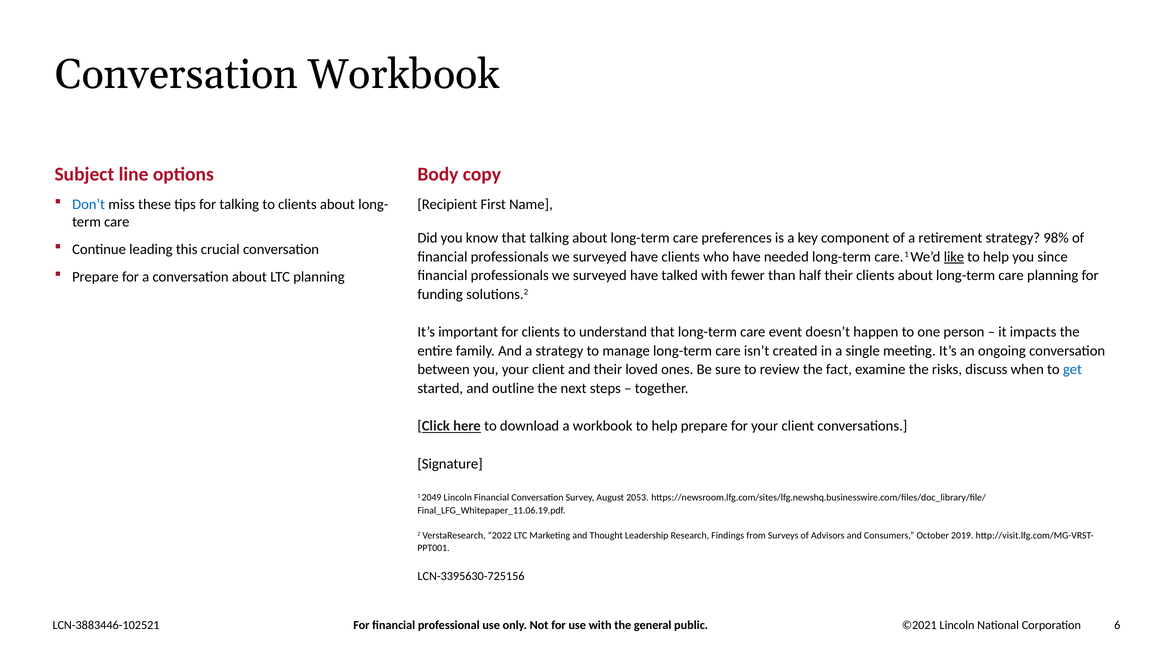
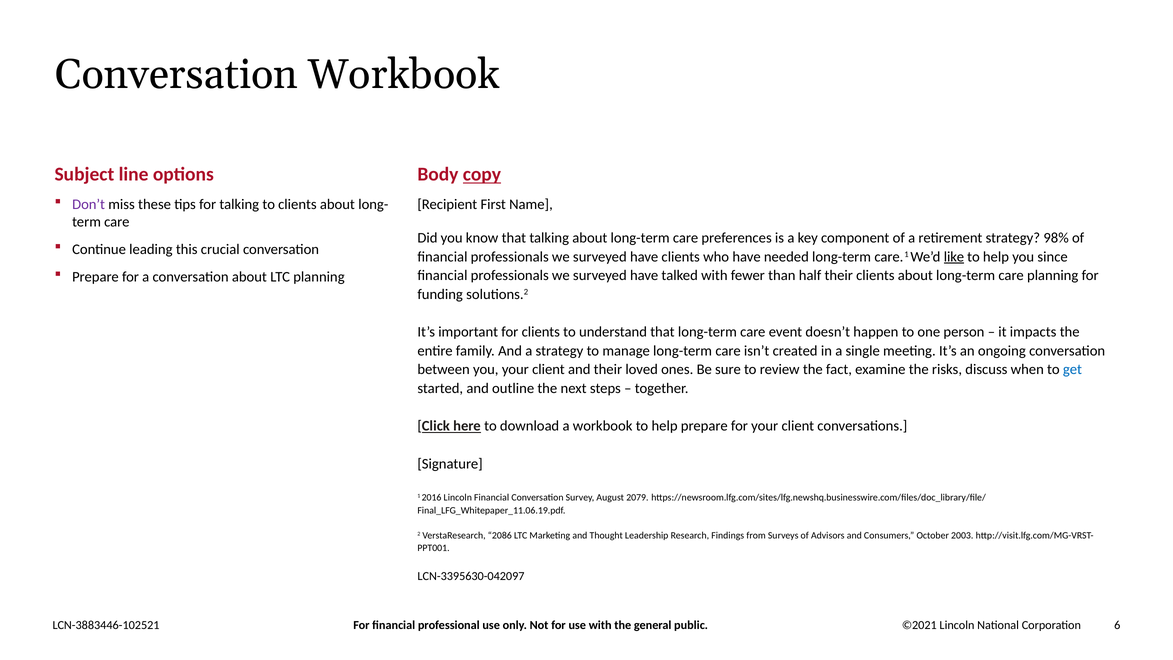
copy underline: none -> present (482, 174)
Don’t colour: blue -> purple (89, 204)
2049: 2049 -> 2016 (432, 497)
2053: 2053 -> 2079 (637, 497)
2022: 2022 -> 2086 (500, 535)
2019: 2019 -> 2003 (962, 535)
LCN-3395630-725156: LCN-3395630-725156 -> LCN-3395630-042097 (471, 576)
